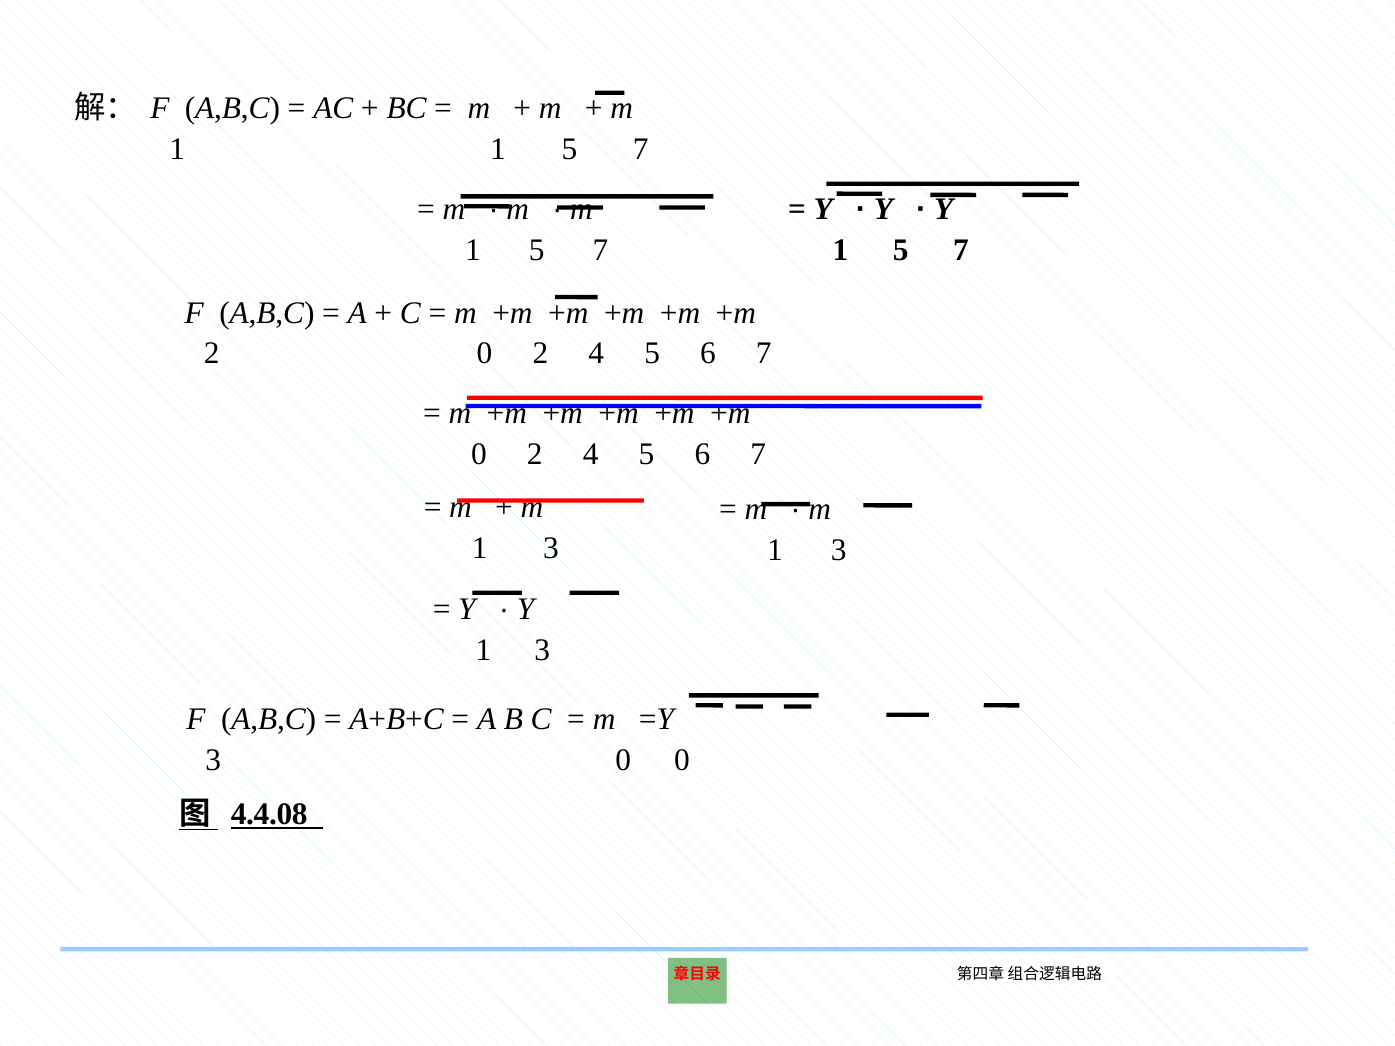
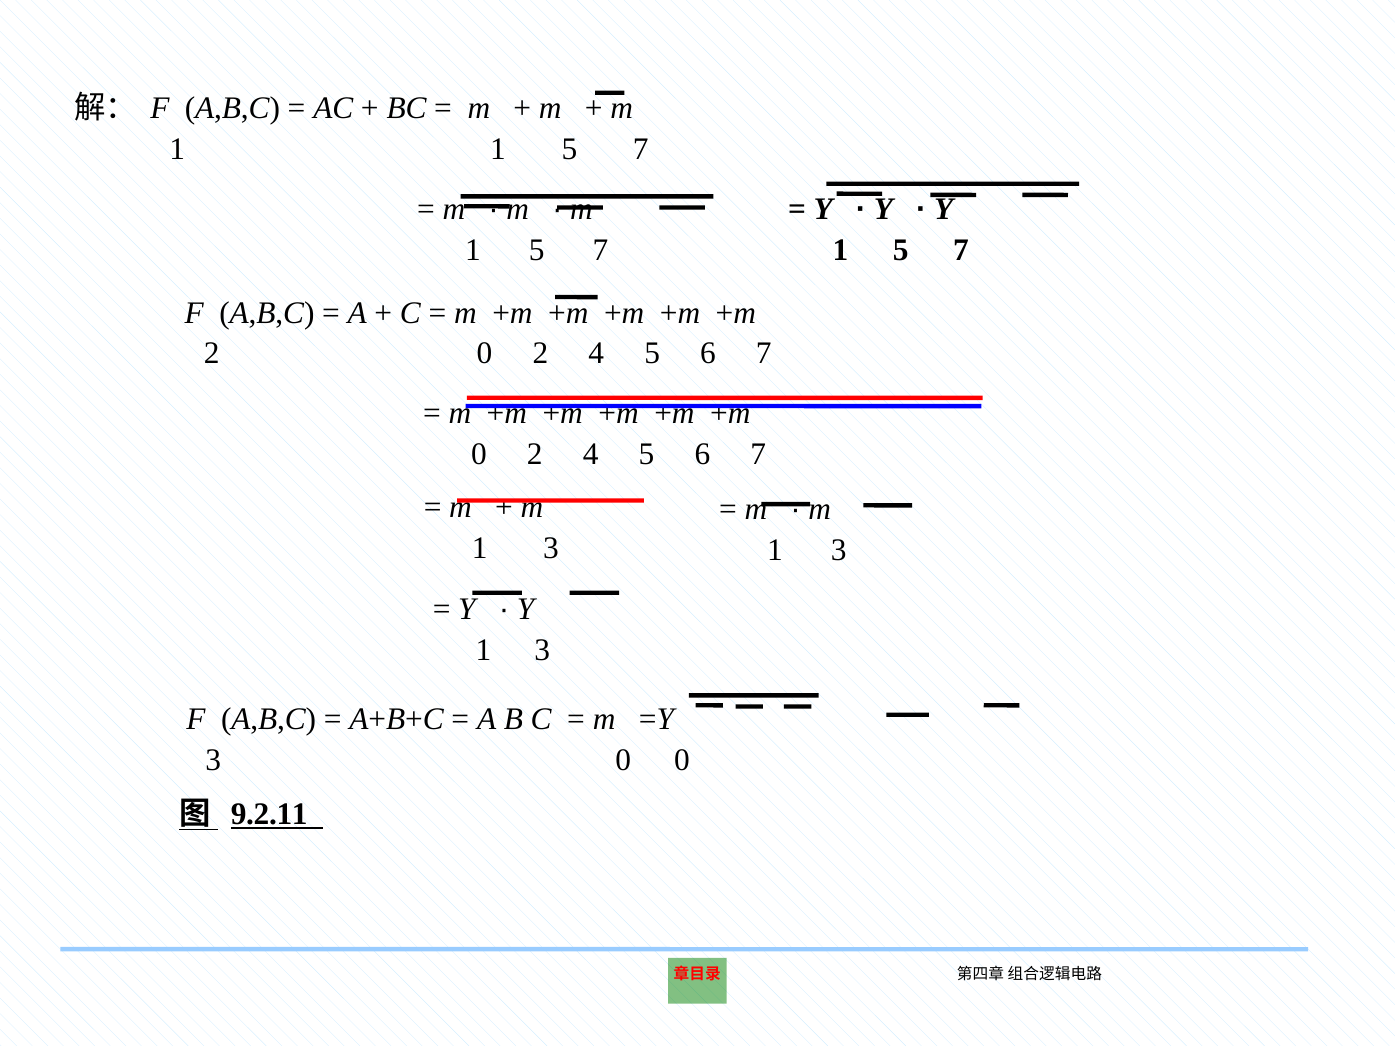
4.4.08: 4.4.08 -> 9.2.11 (269, 815)
